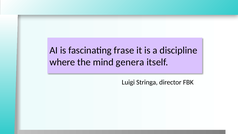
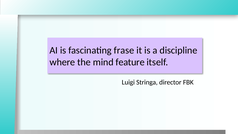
genera: genera -> feature (130, 62)
